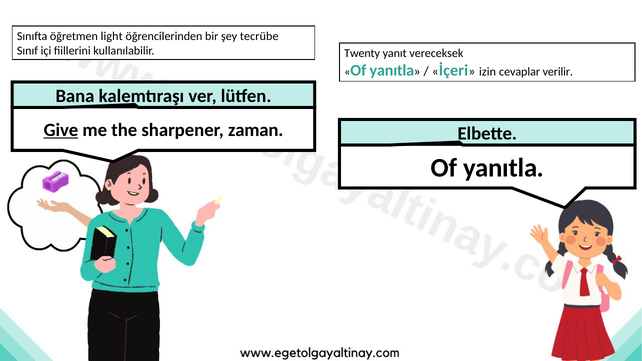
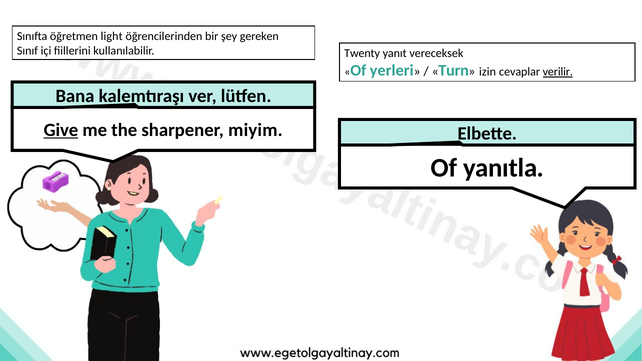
tecrübe: tecrübe -> gereken (259, 36)
yanıtla: yanıtla -> yerleri (392, 71)
İçeri: İçeri -> Turn (454, 71)
verilir underline: none -> present (558, 72)
zaman: zaman -> miyim (255, 130)
